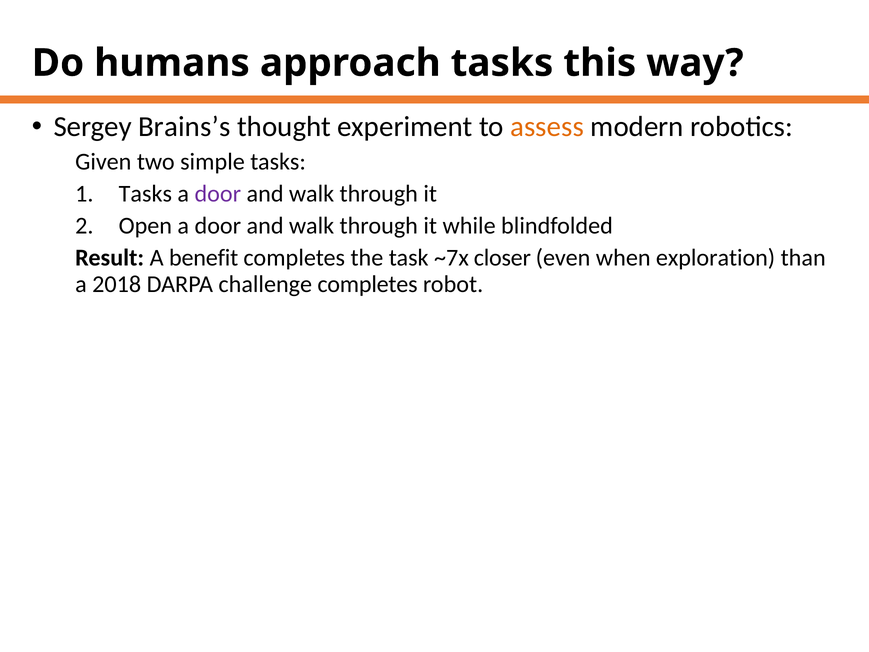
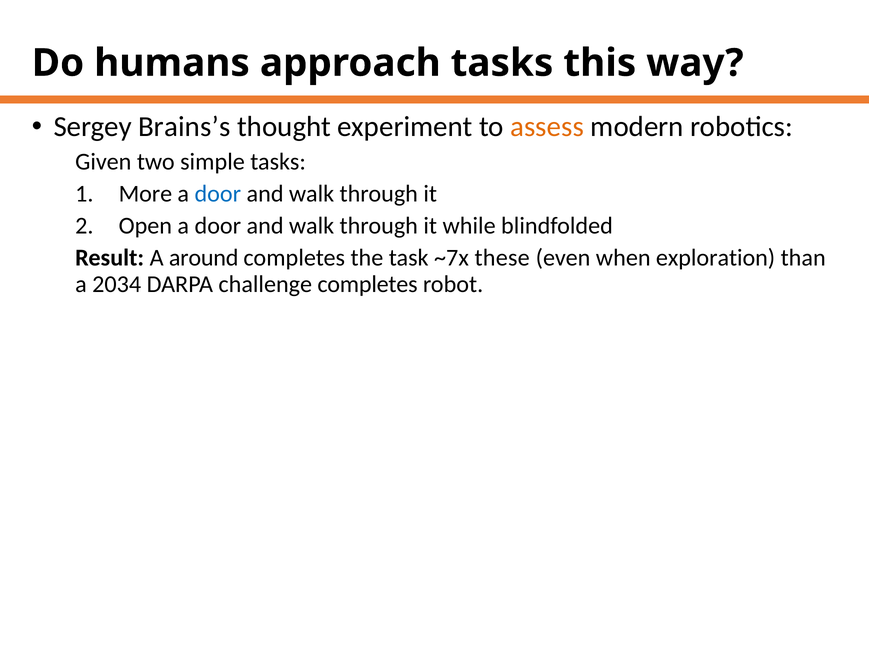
Tasks: Tasks -> More (145, 194)
door colour: purple -> blue (218, 194)
benefit: benefit -> around (204, 258)
closer: closer -> these (502, 258)
2018: 2018 -> 2034 (117, 284)
